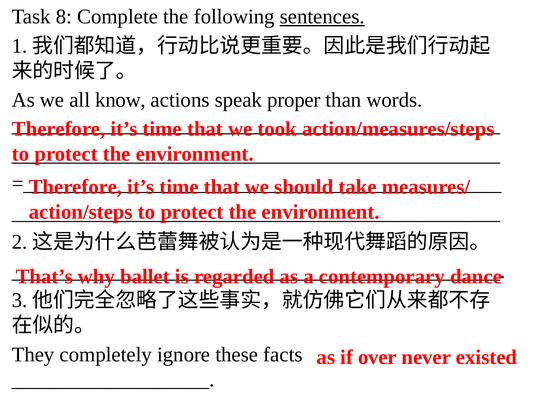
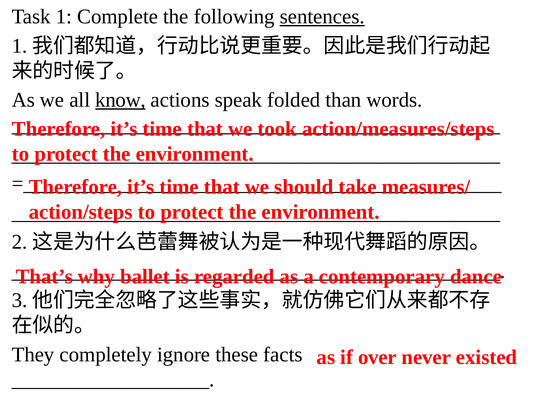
Task 8: 8 -> 1 (64, 17)
know underline: none -> present (121, 100)
proper: proper -> folded (294, 100)
